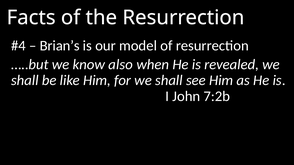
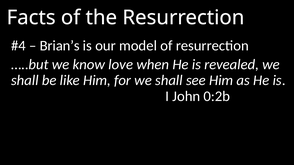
also: also -> love (121, 65)
7:2b: 7:2b -> 0:2b (217, 96)
